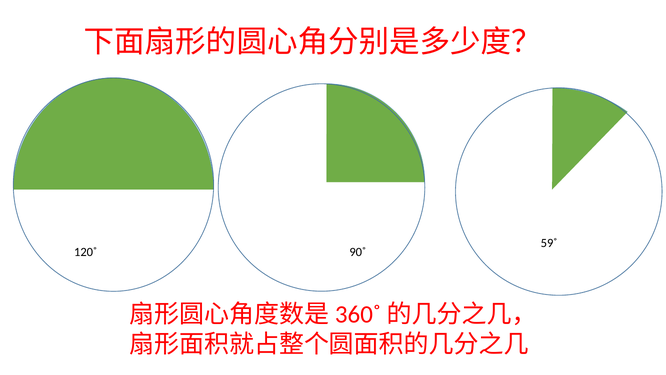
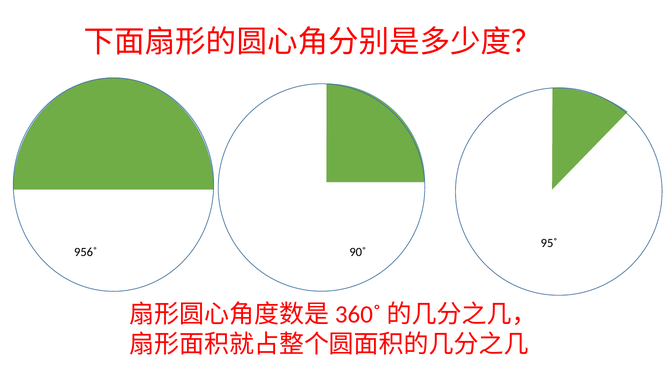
59˚: 59˚ -> 95˚ (549, 243)
120˚: 120˚ -> 956˚ (86, 252)
